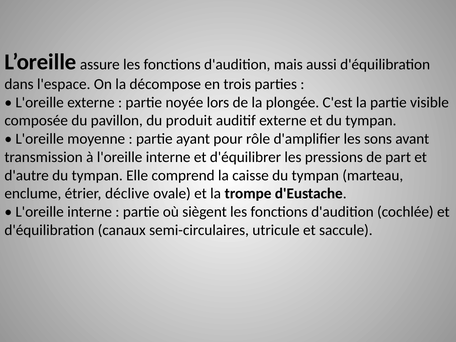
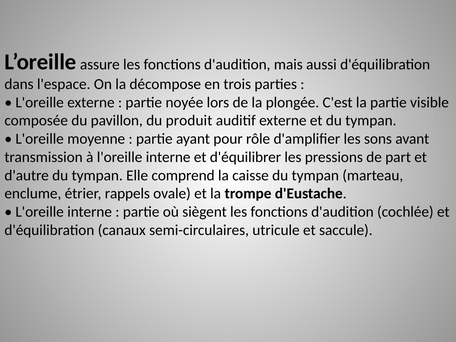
déclive: déclive -> rappels (127, 194)
